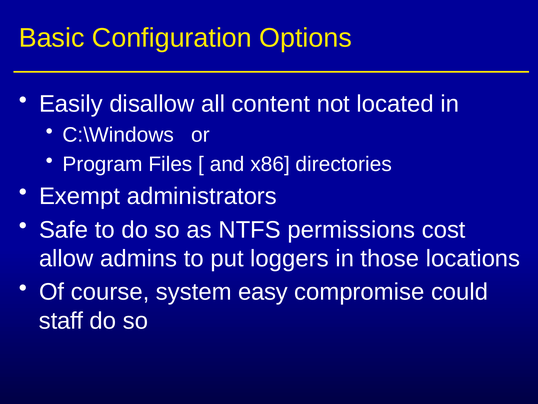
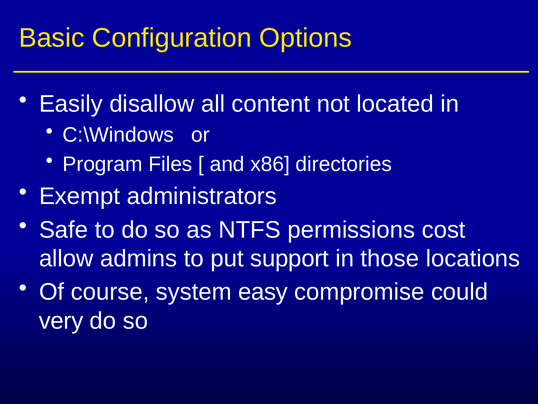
loggers: loggers -> support (290, 258)
staff: staff -> very (61, 320)
